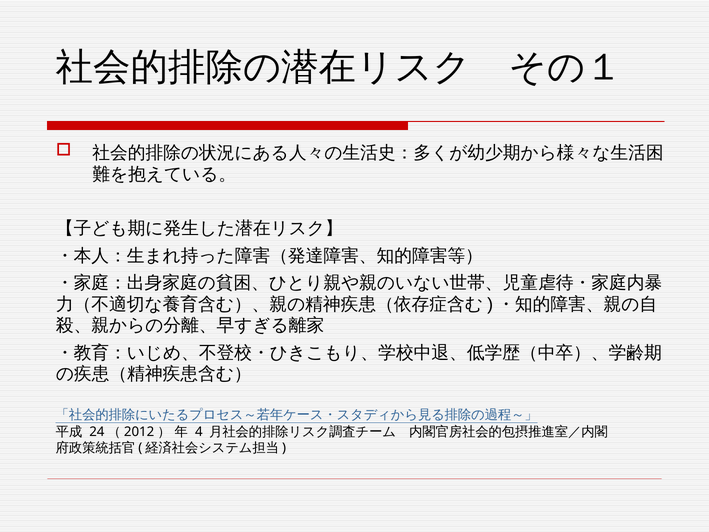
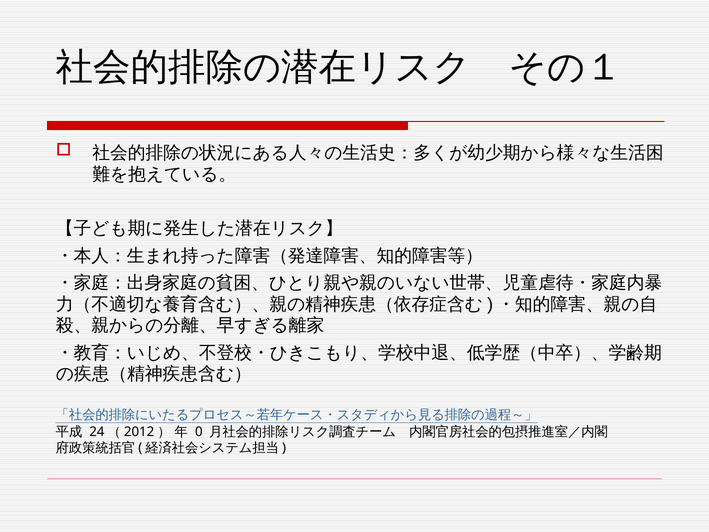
4: 4 -> 0 (199, 432)
